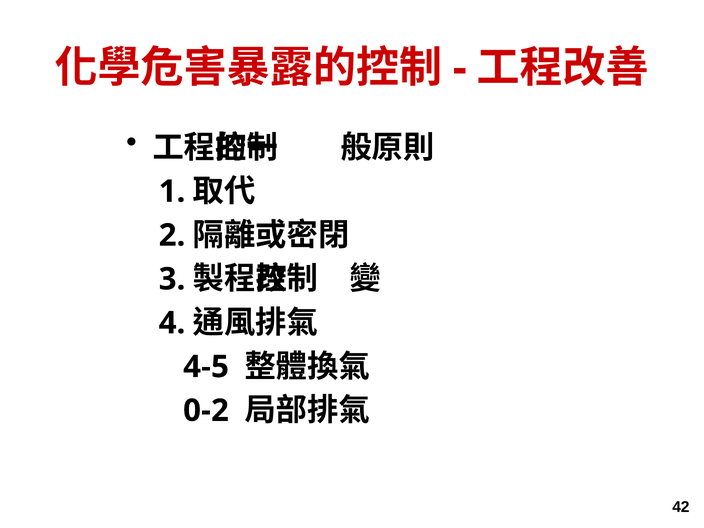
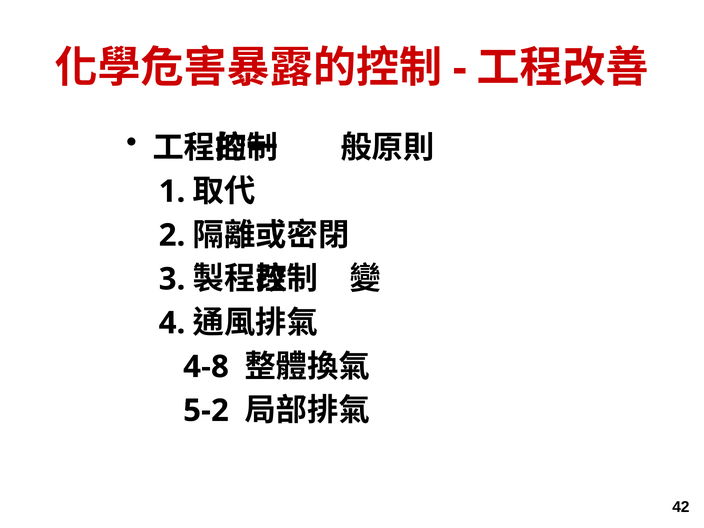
4-5: 4-5 -> 4-8 (206, 367)
0-2: 0-2 -> 5-2 (206, 411)
